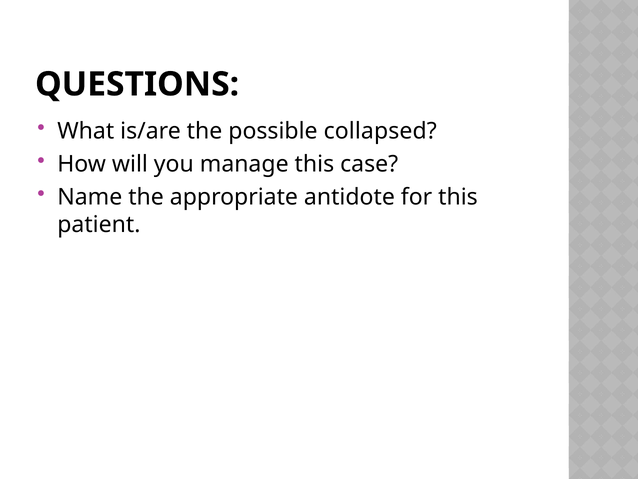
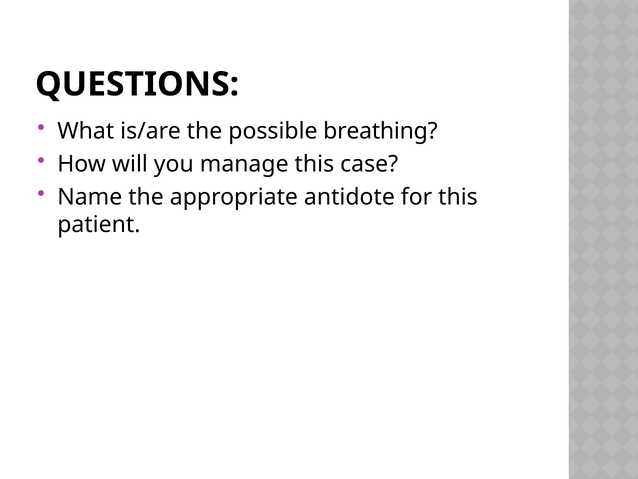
collapsed: collapsed -> breathing (380, 131)
